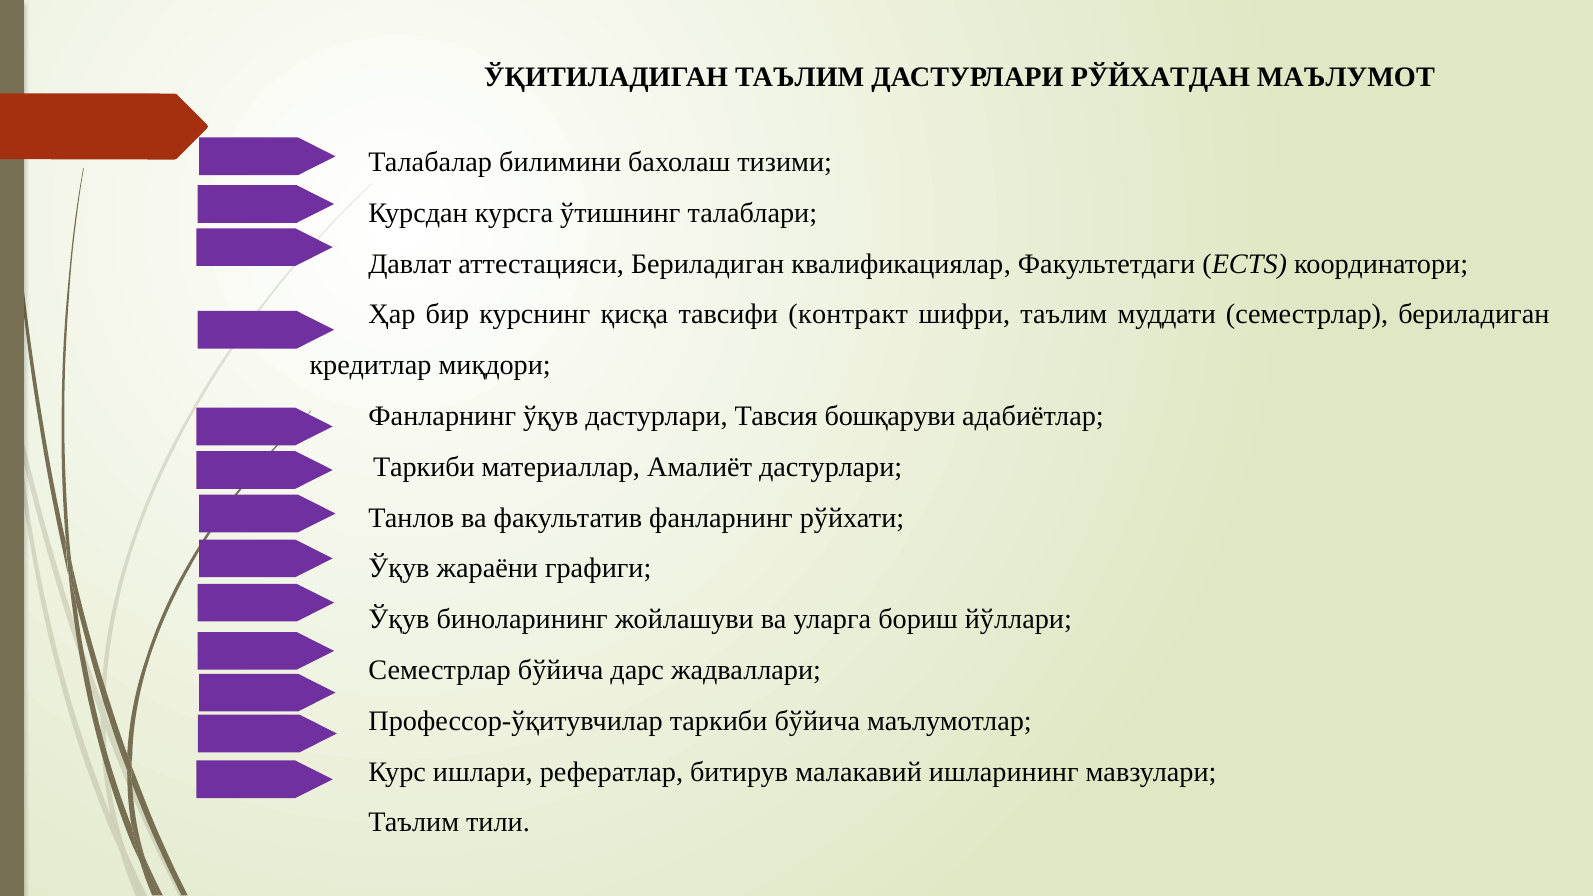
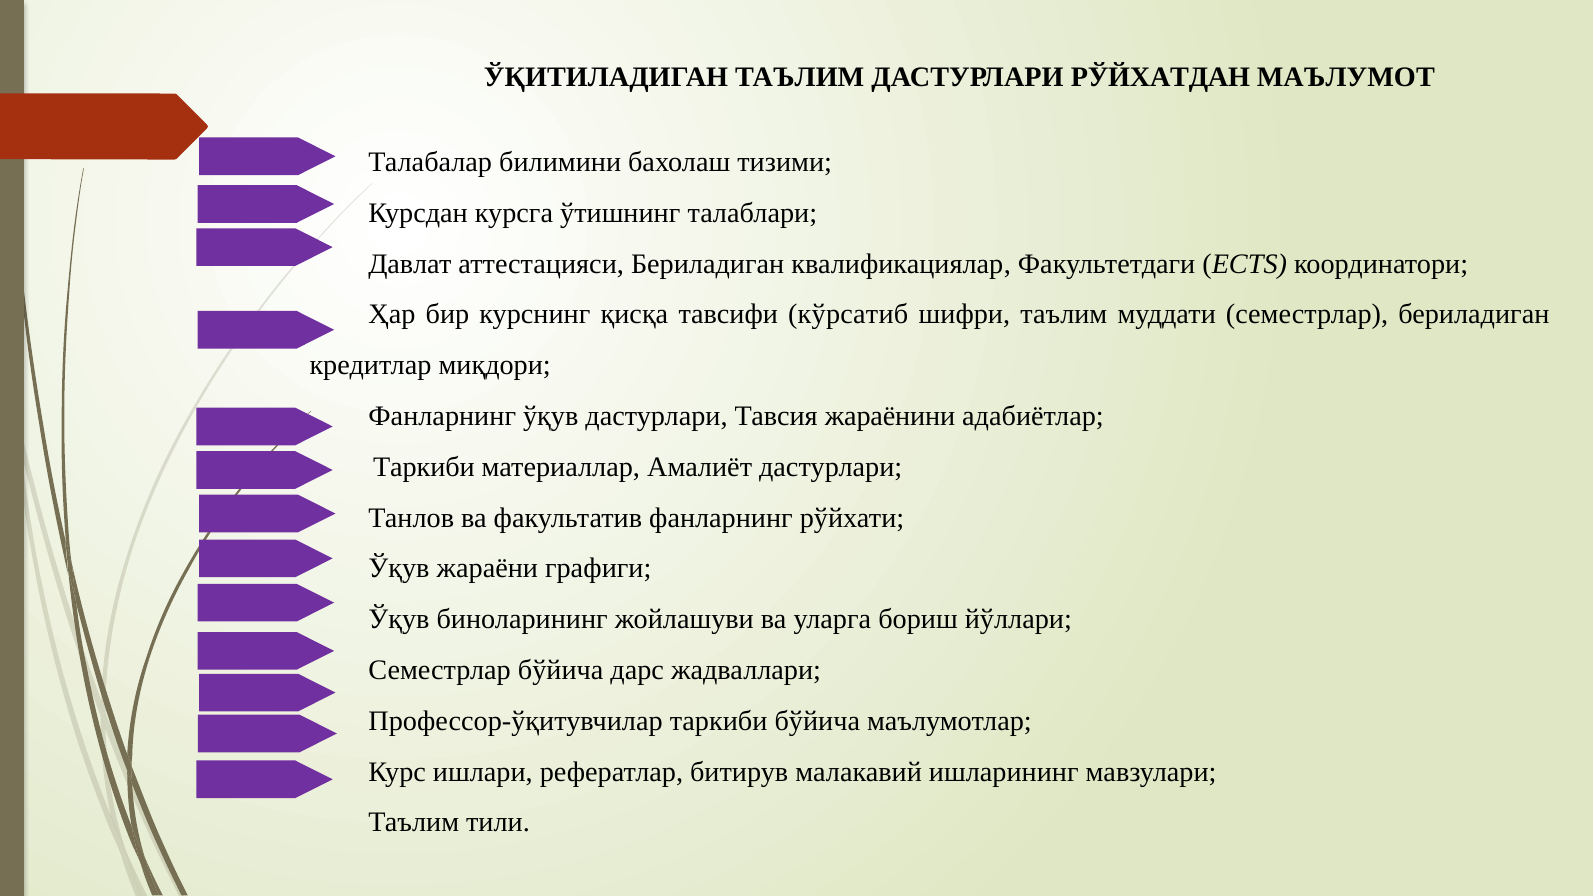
контракт: контракт -> кўрсатиб (848, 315)
бошқаруви: бошқаруви -> жараёнини (890, 416)
